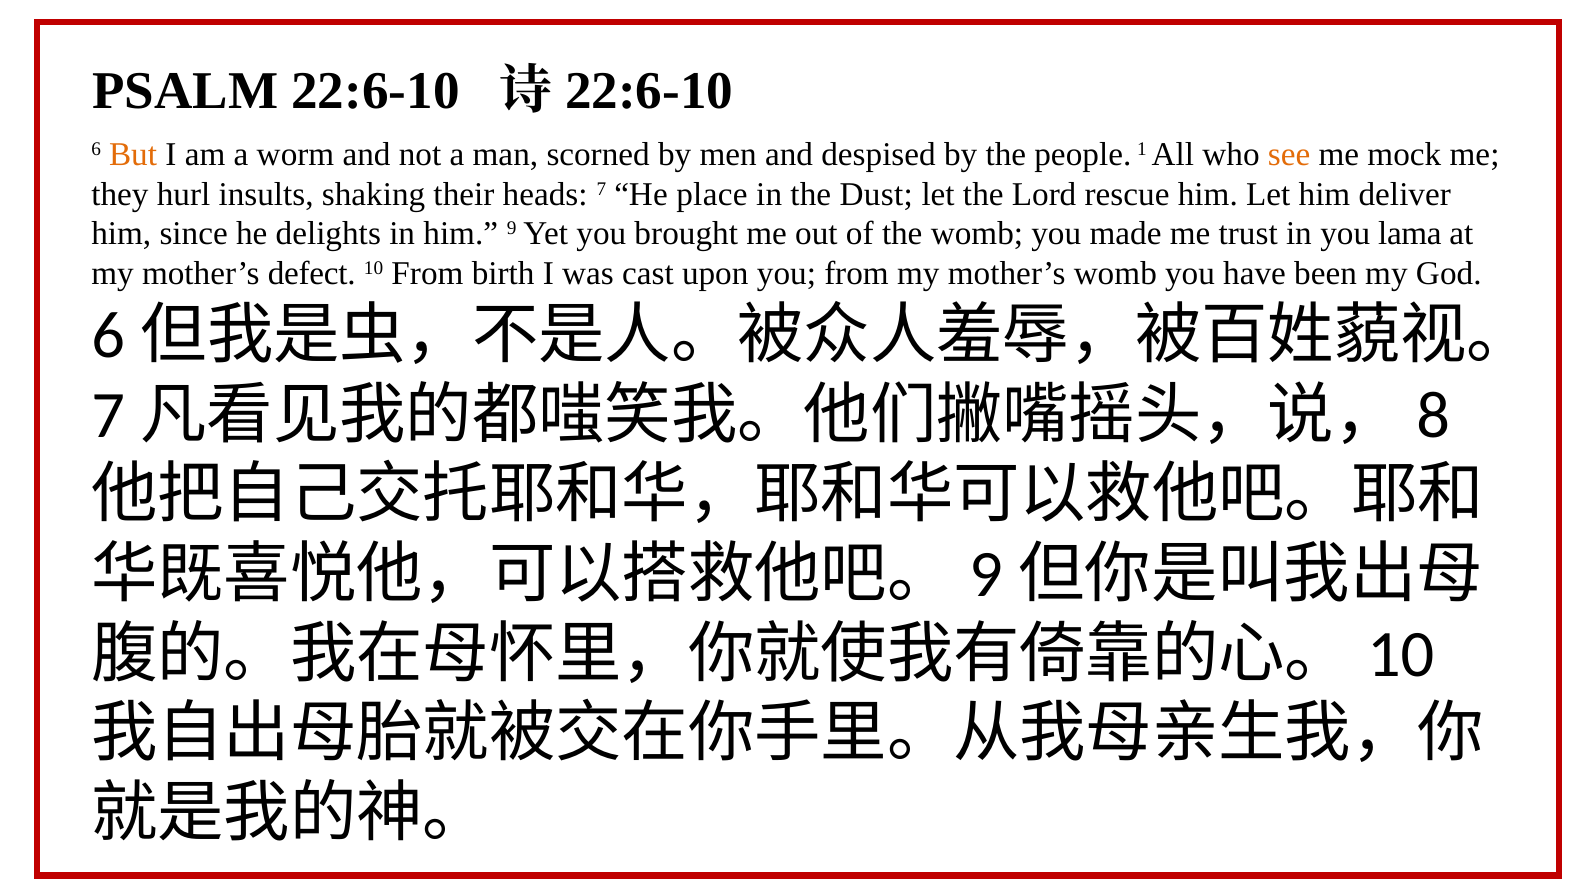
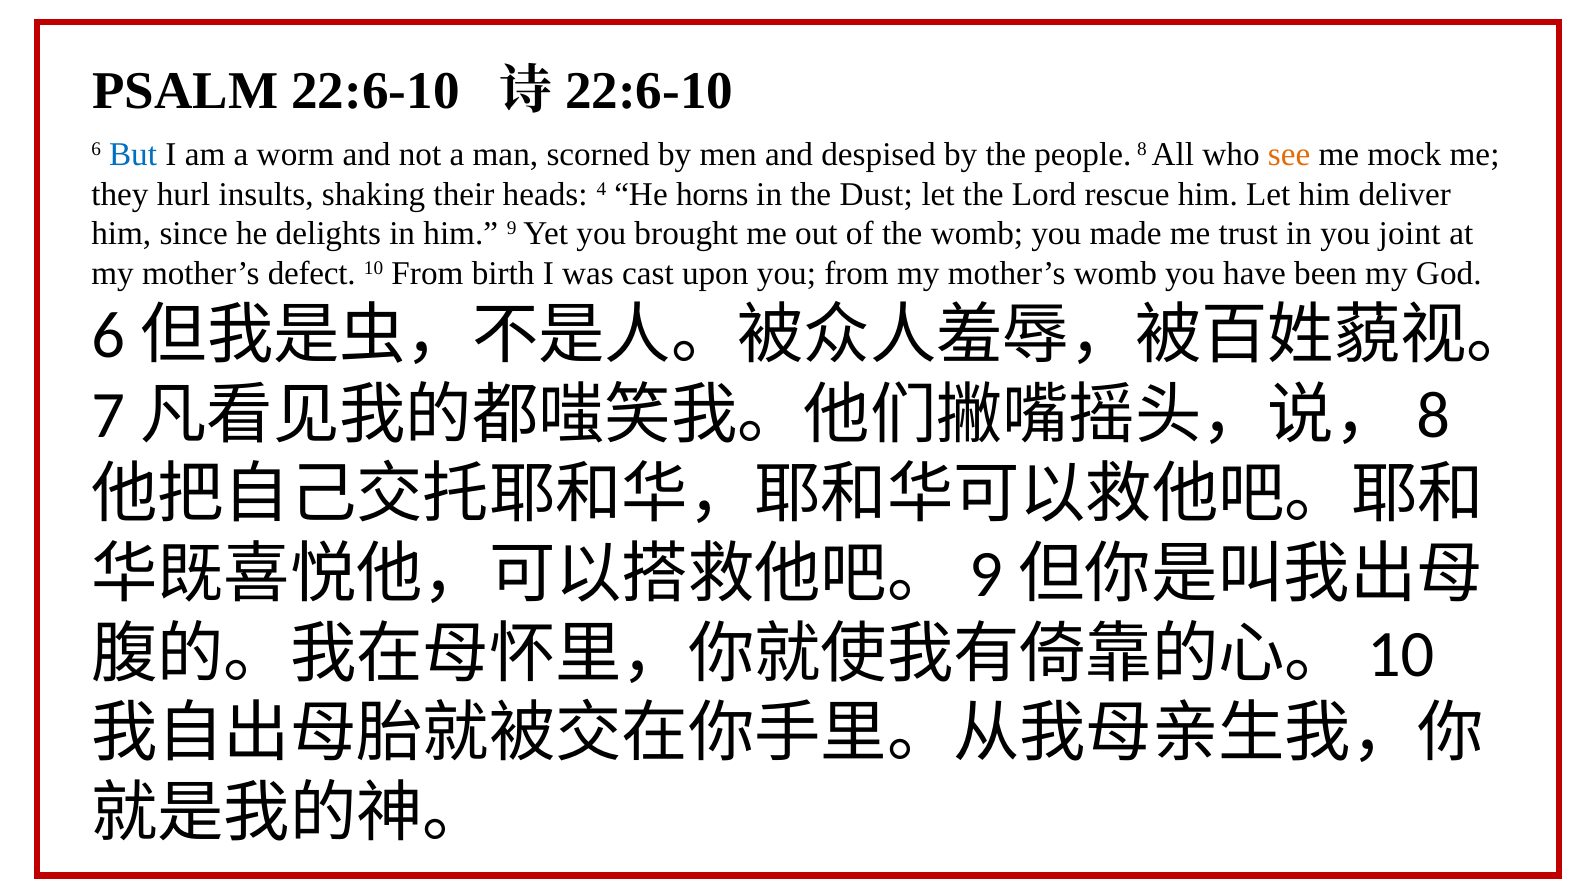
But colour: orange -> blue (133, 154)
1: 1 -> 8 (1142, 149)
7: 7 -> 4 (601, 189)
place: place -> horns (712, 194)
lama: lama -> joint (1410, 234)
